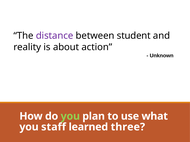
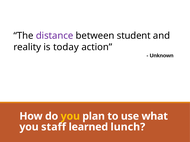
about: about -> today (66, 47)
you colour: light green -> yellow (70, 117)
three: three -> lunch (128, 127)
